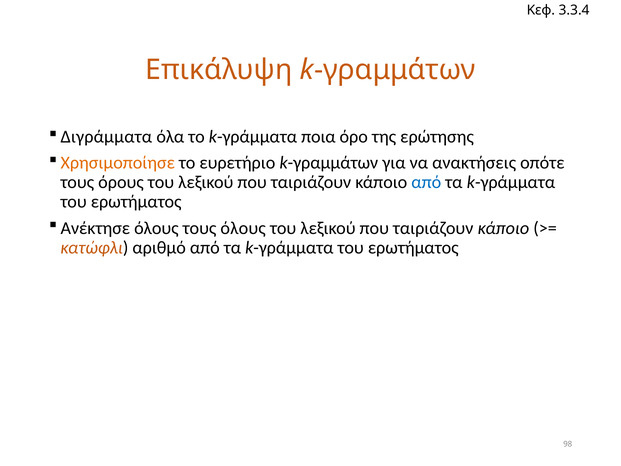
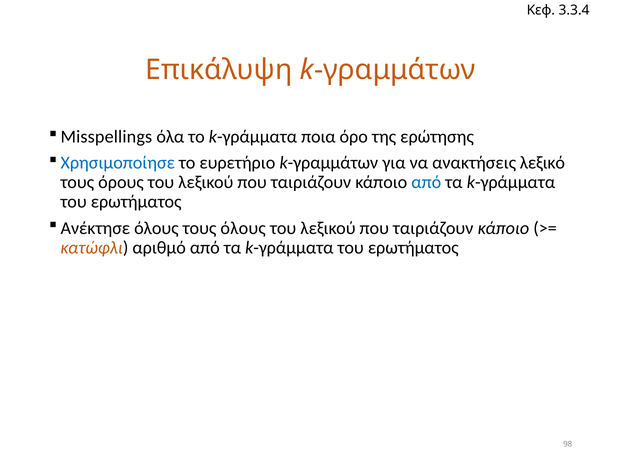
Διγράμματα: Διγράμματα -> Misspellings (106, 137)
Χρησιμοποίησε colour: orange -> blue (118, 163)
οπότε: οπότε -> λεξικό (542, 163)
